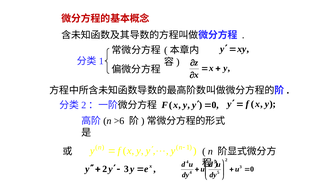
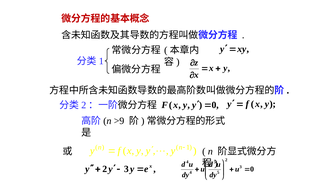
>6: >6 -> >9 (119, 121)
